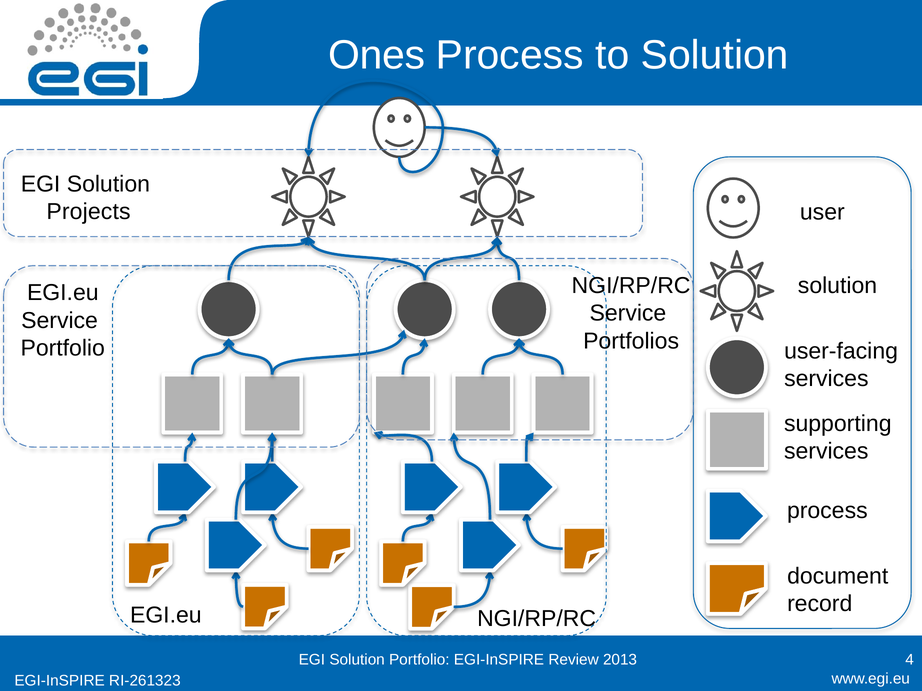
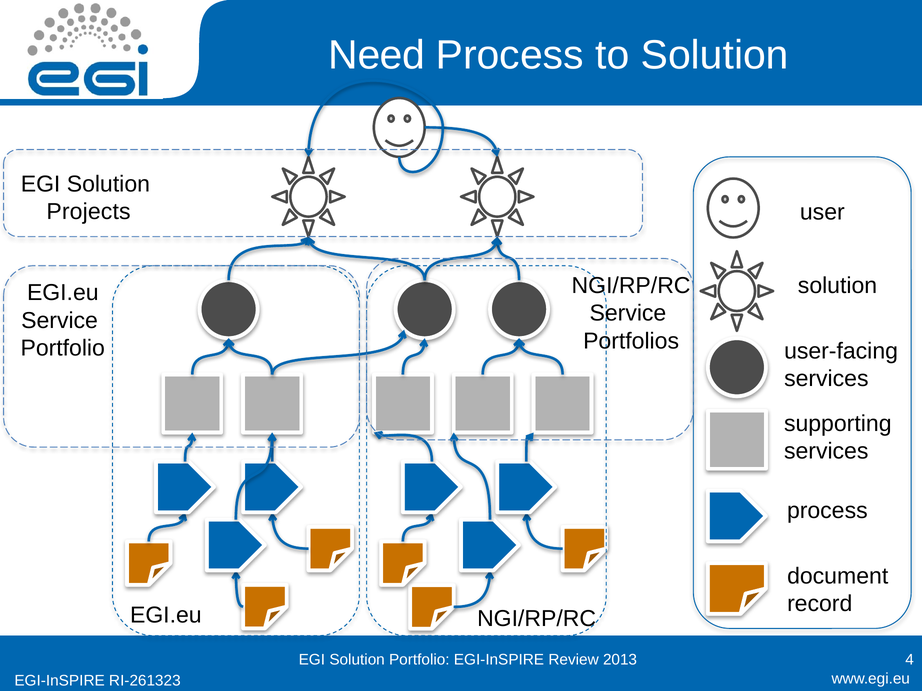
Ones: Ones -> Need (377, 55)
